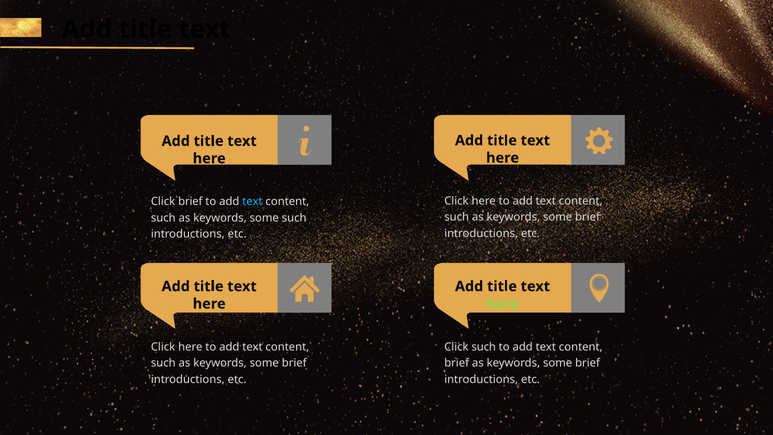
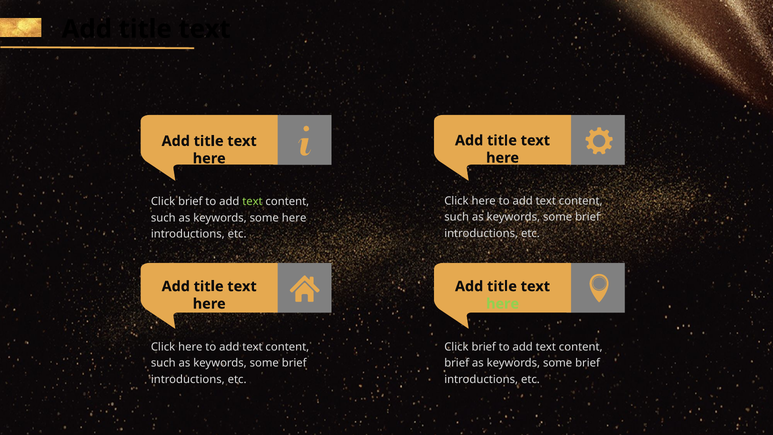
text colour: light blue -> light green (252, 201)
some such: such -> here (294, 218)
such: such -> brief (484, 347)
